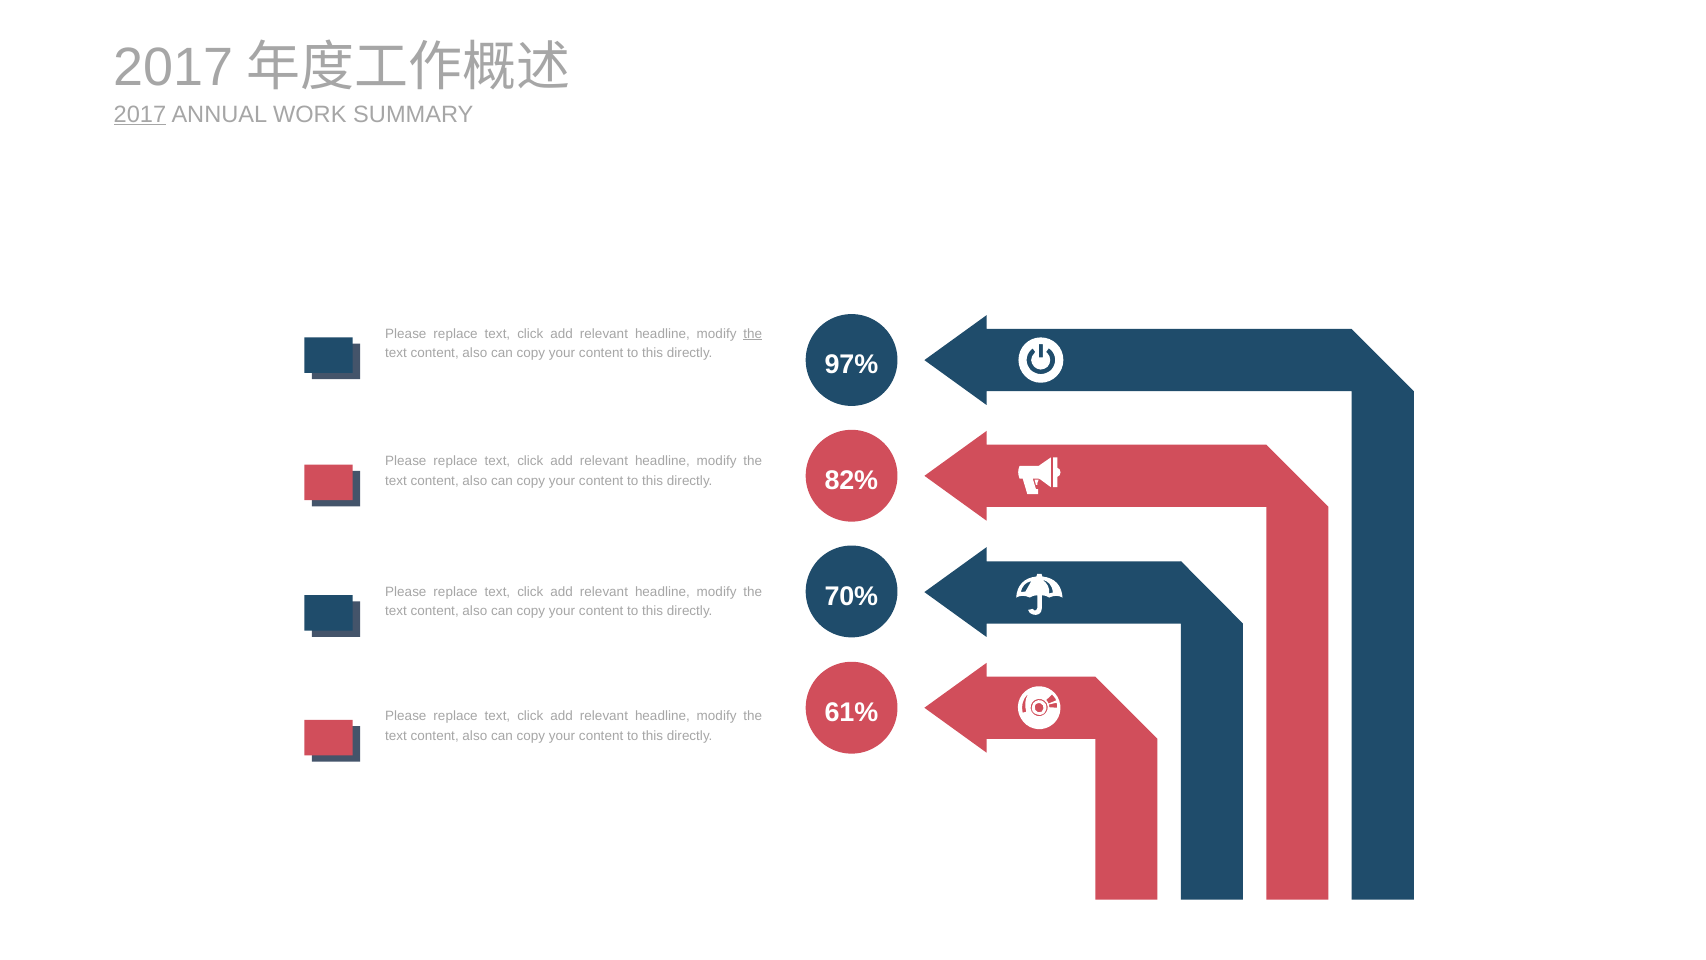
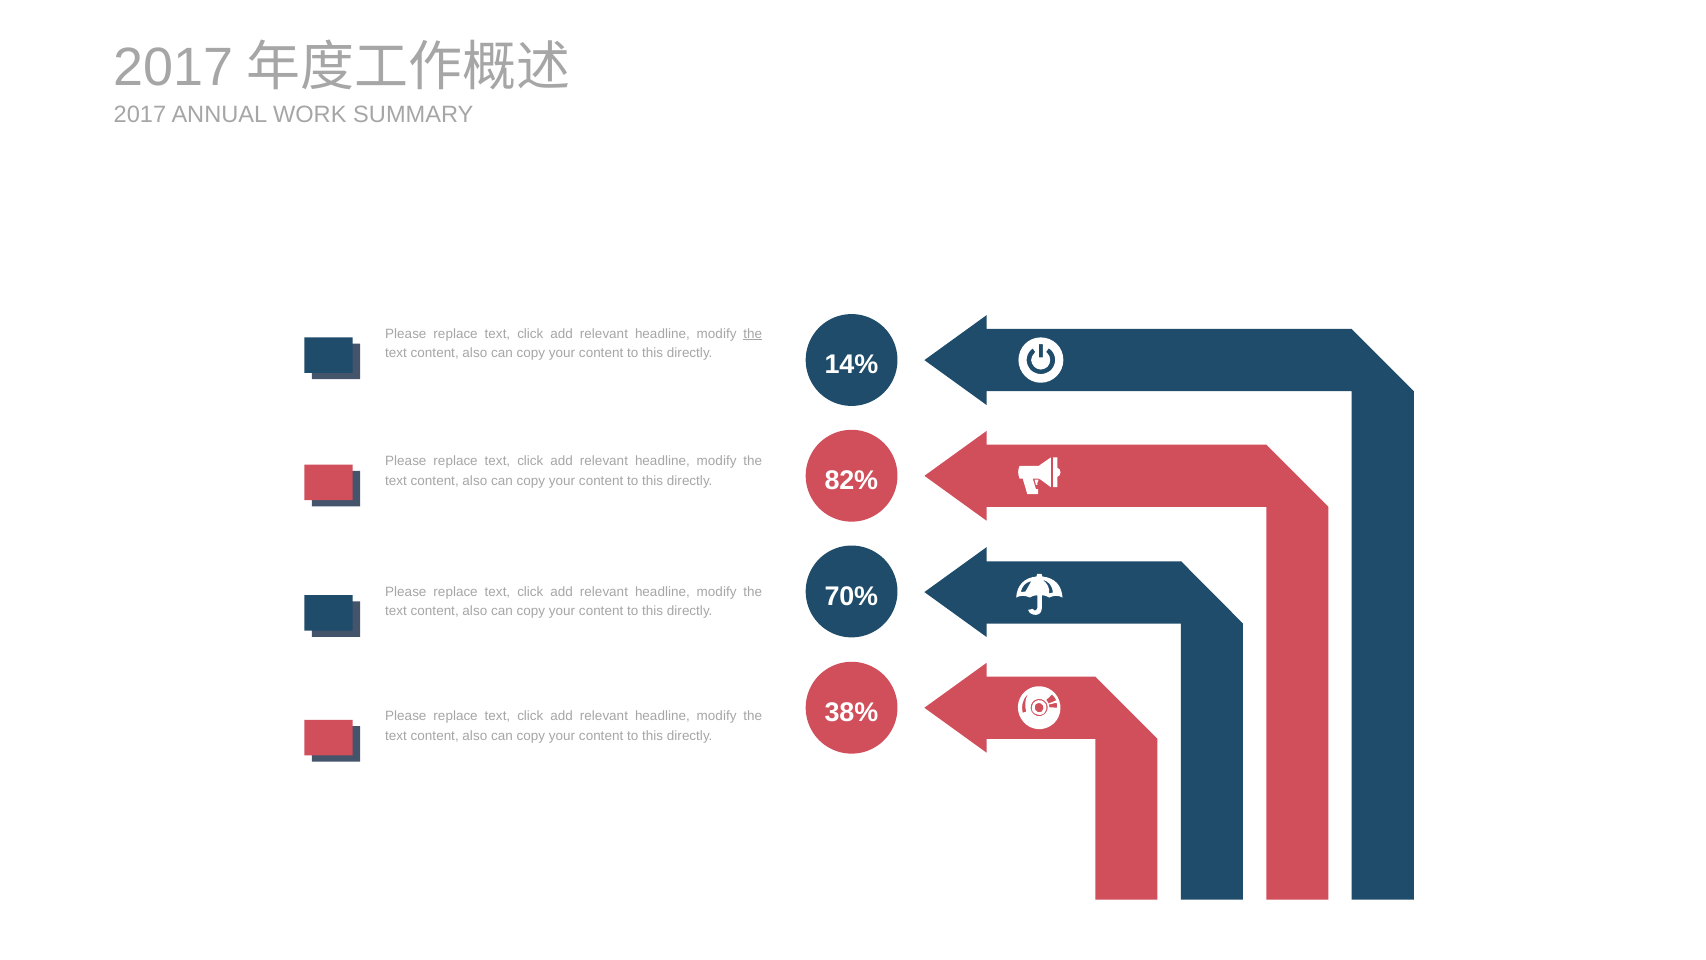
2017 underline: present -> none (140, 115)
97%: 97% -> 14% (851, 365)
61%: 61% -> 38% (851, 712)
